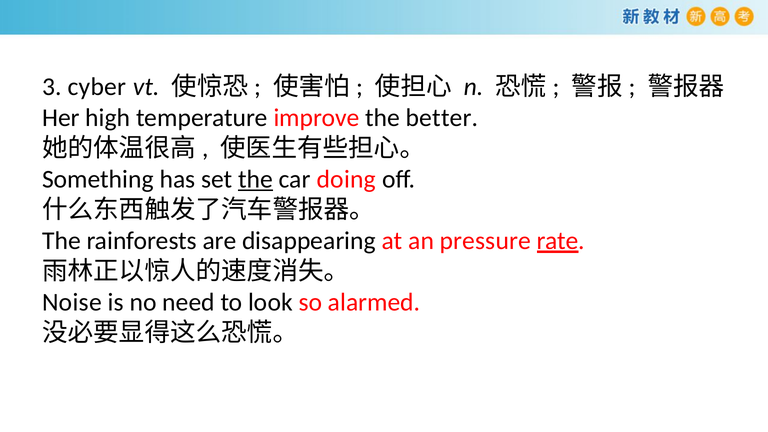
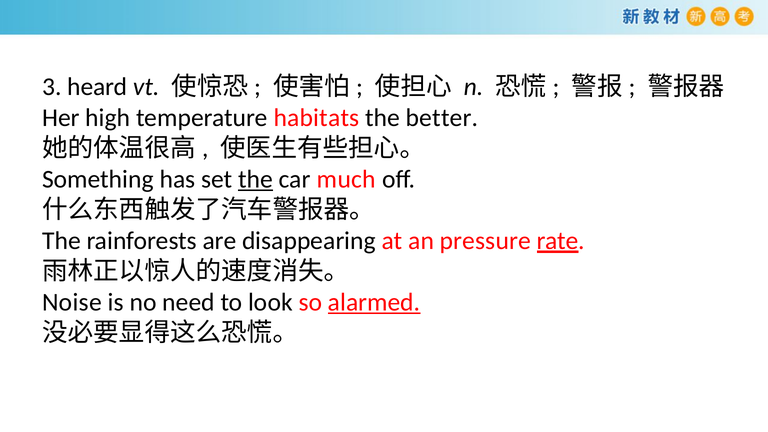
cyber: cyber -> heard (97, 87)
improve: improve -> habitats (316, 118)
doing: doing -> much (346, 179)
alarmed underline: none -> present (374, 302)
